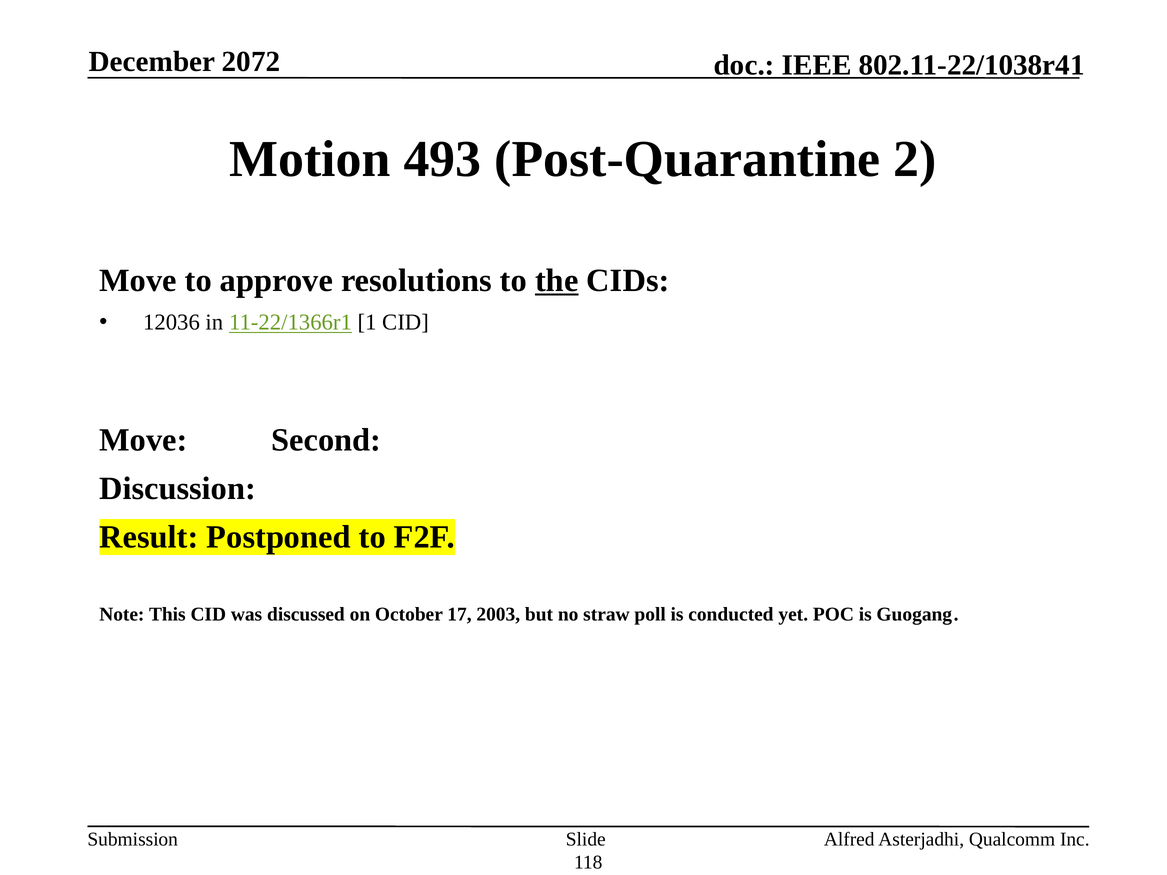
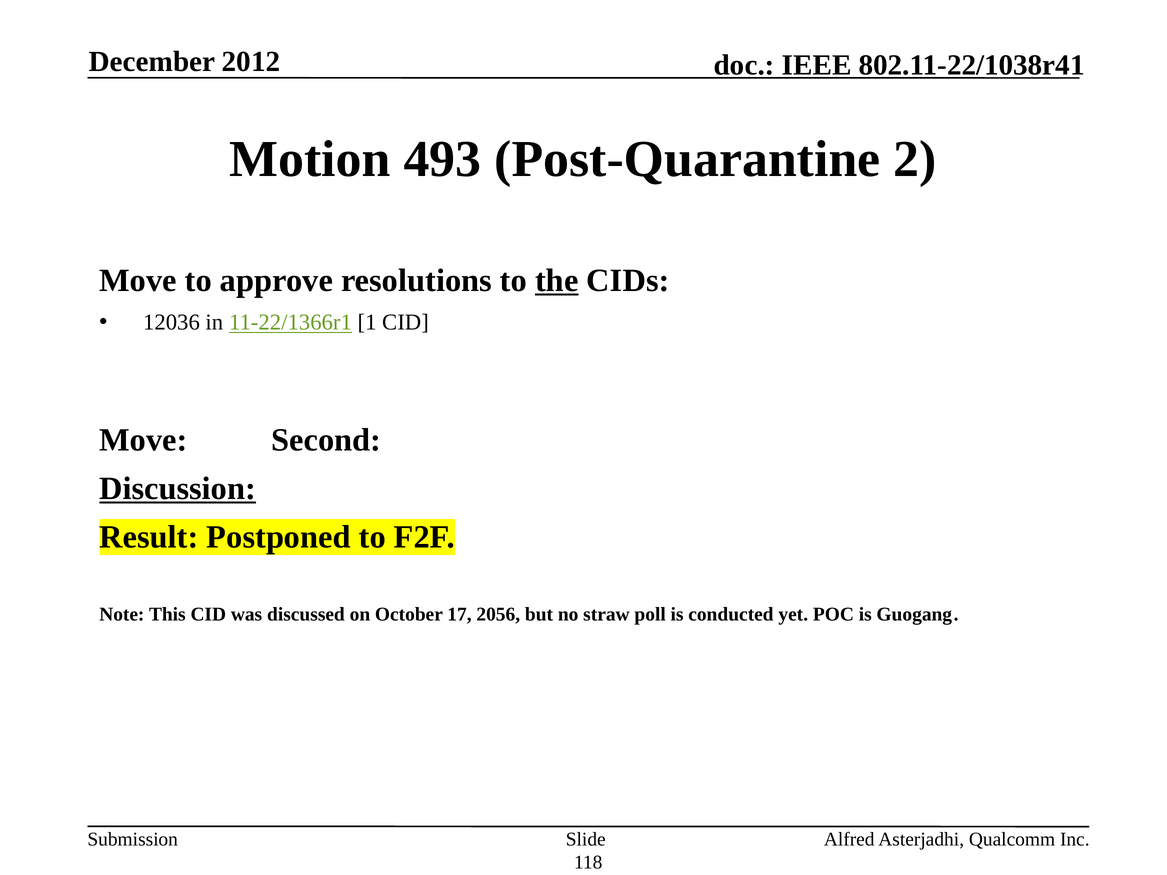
2072: 2072 -> 2012 (251, 62)
Discussion underline: none -> present (178, 489)
2003: 2003 -> 2056 (498, 614)
